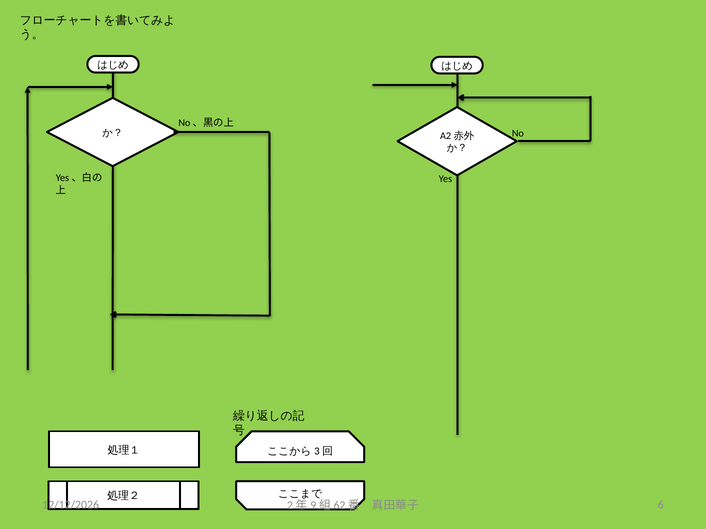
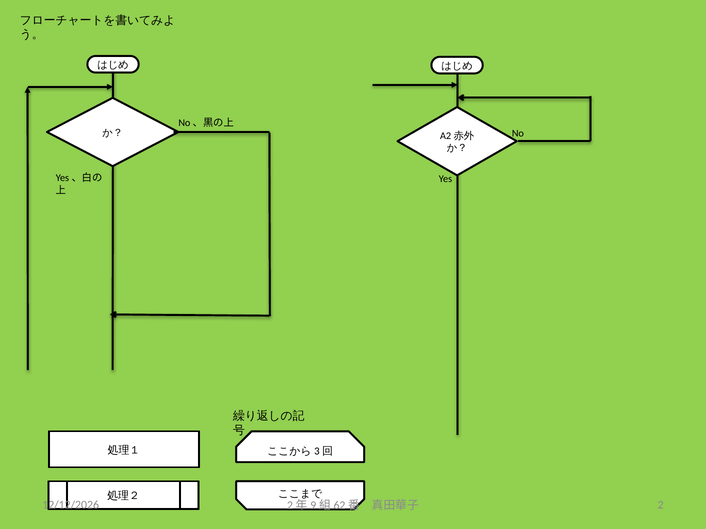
6: 6 -> 2 (661, 506)
